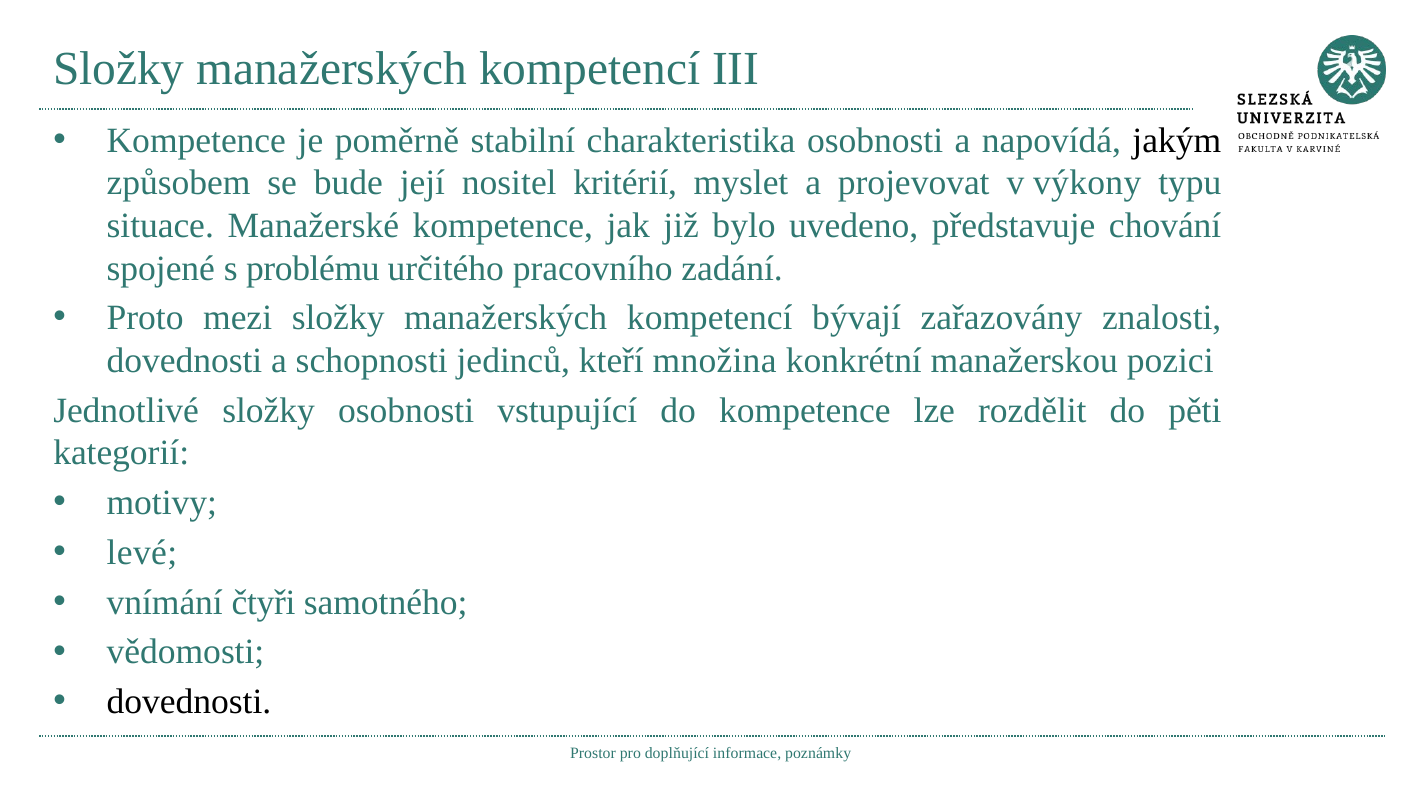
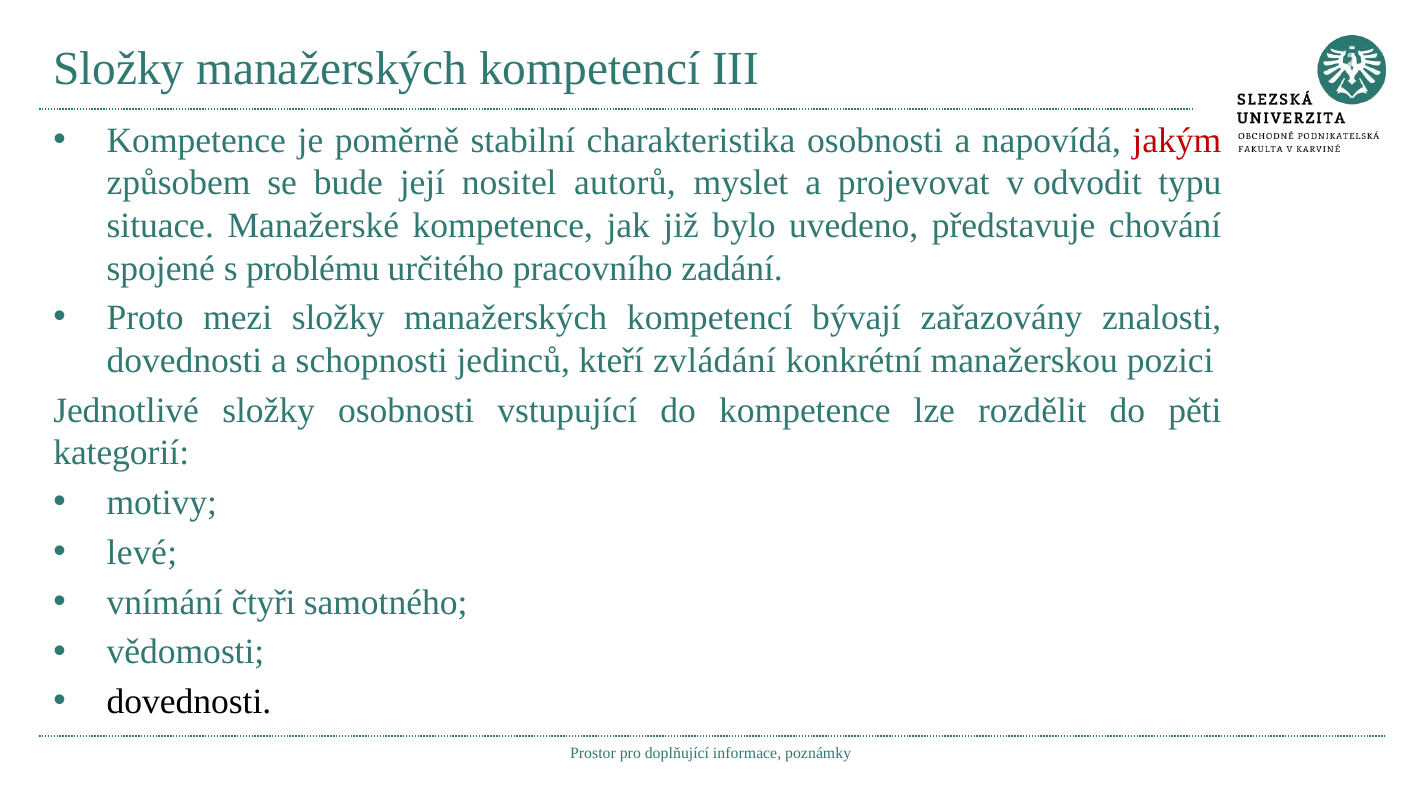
jakým colour: black -> red (1177, 140)
kritérií: kritérií -> autorů (625, 183)
výkony: výkony -> odvodit (1087, 183)
množina: množina -> zvládání (715, 361)
